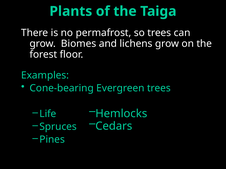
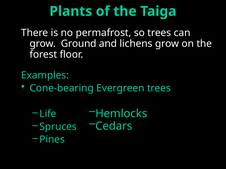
Biomes: Biomes -> Ground (79, 44)
